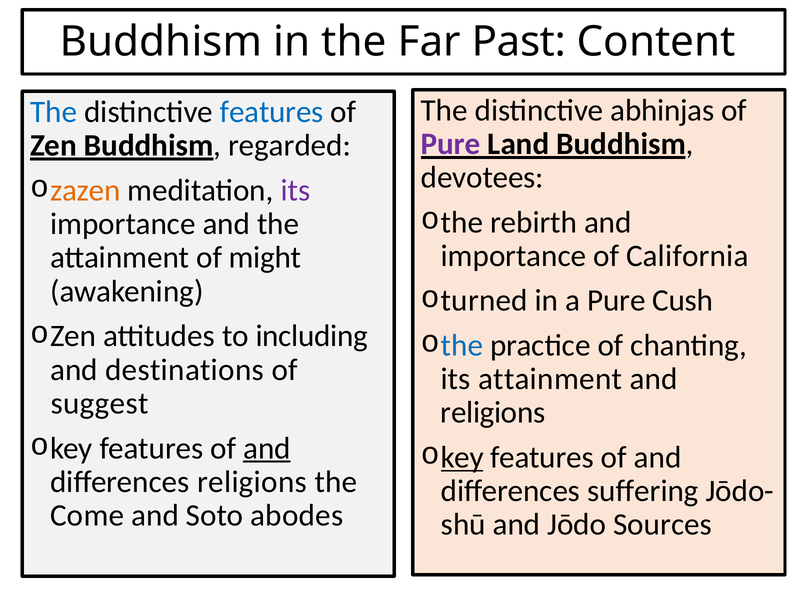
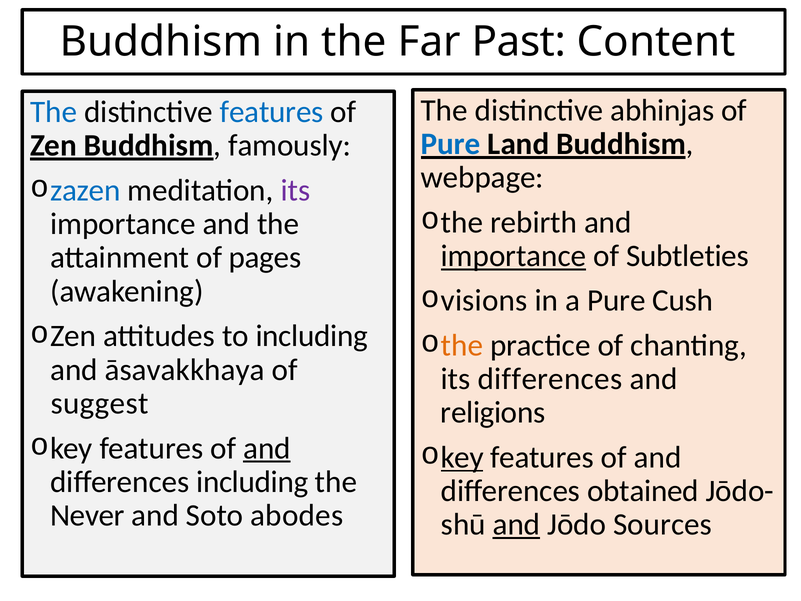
Pure colour: purple -> blue (451, 144)
regarded: regarded -> famously (290, 146)
devotees: devotees -> webpage (482, 178)
zazen colour: orange -> blue (85, 190)
importance underline: none -> present (514, 256)
California: California -> Subtleties (688, 256)
might: might -> pages (265, 258)
turned: turned -> visions (484, 301)
the colour: blue -> orange (462, 345)
destinations: destinations -> āsavakkhaya (185, 370)
its attainment: attainment -> differences (550, 379)
differences religions: religions -> including (252, 482)
suffering: suffering -> obtained (643, 491)
Come: Come -> Never (87, 515)
and underline: none -> present (516, 524)
